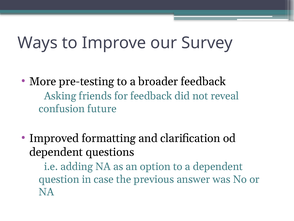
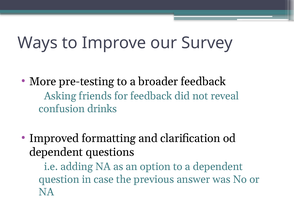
future: future -> drinks (102, 109)
